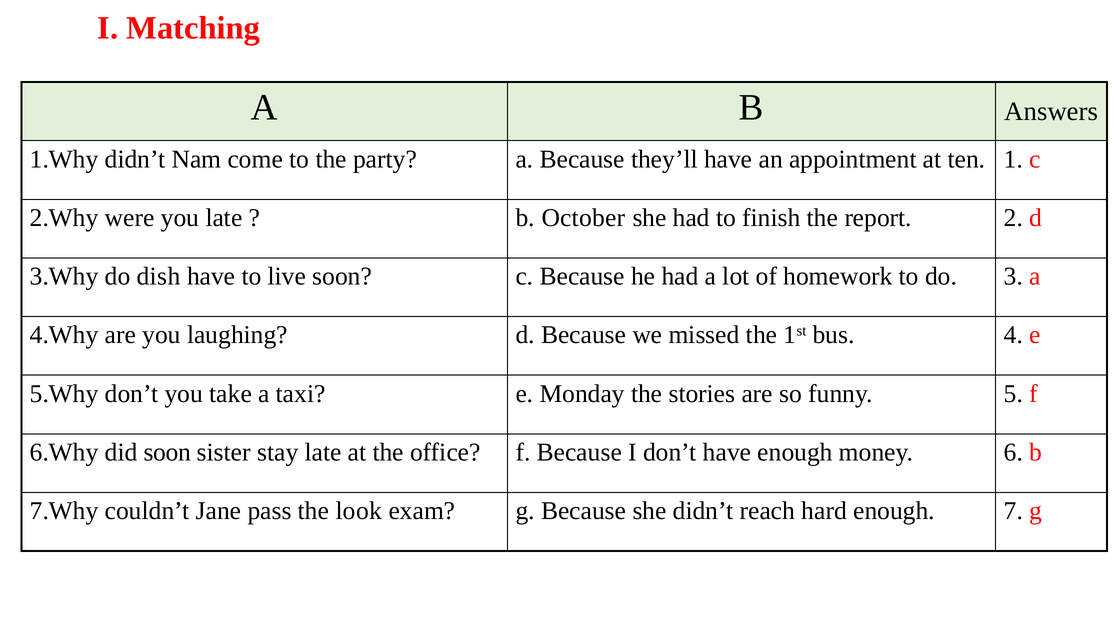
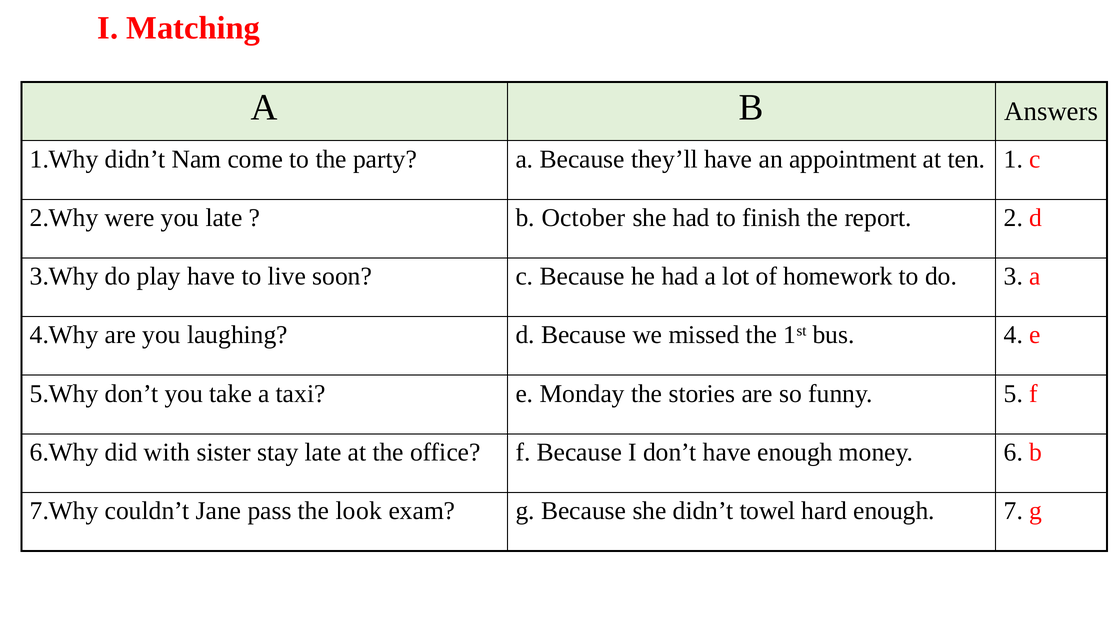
dish: dish -> play (159, 277)
did soon: soon -> with (167, 452)
reach: reach -> towel (768, 511)
